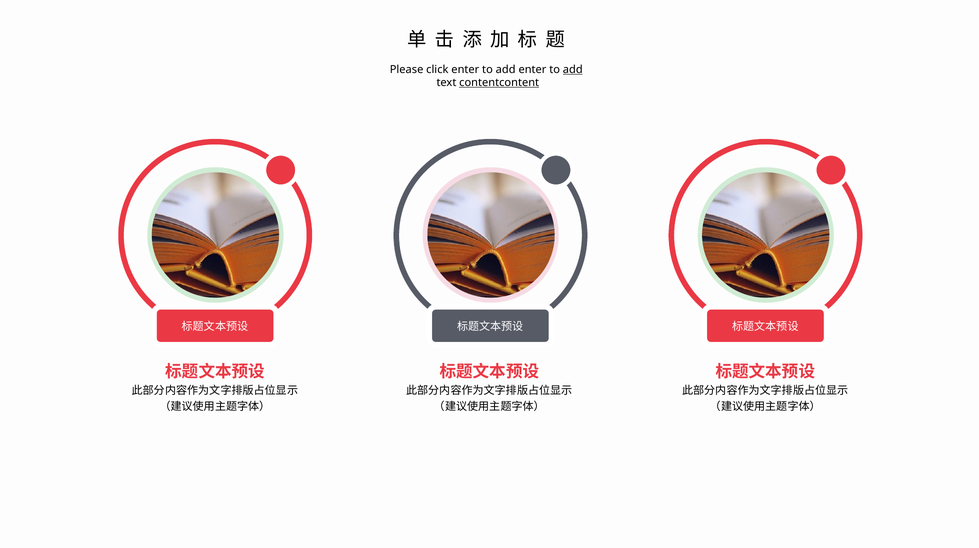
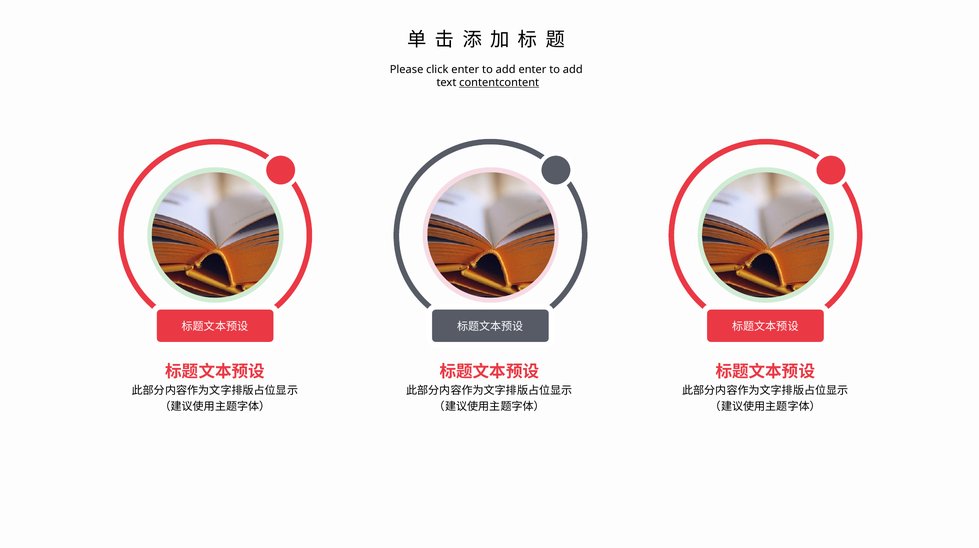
add underline: present -> none (573, 69)
